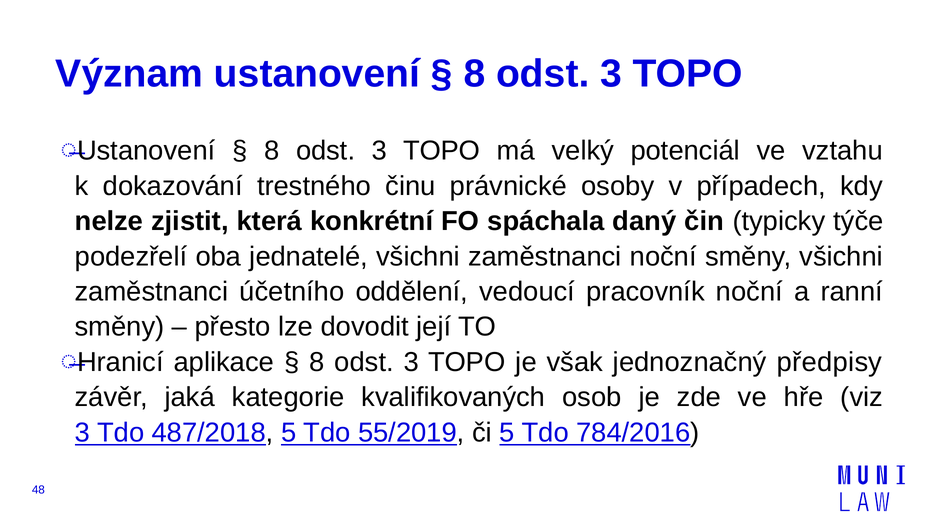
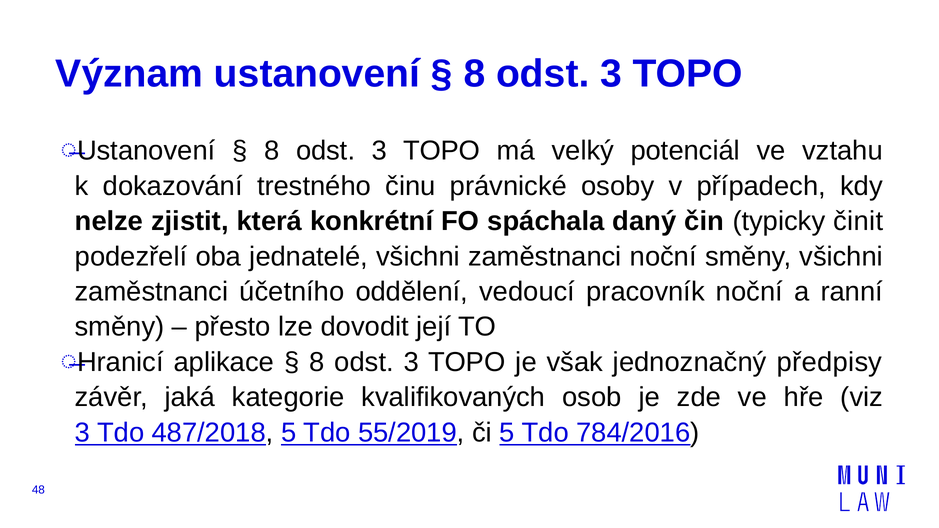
týče: týče -> činit (858, 221)
